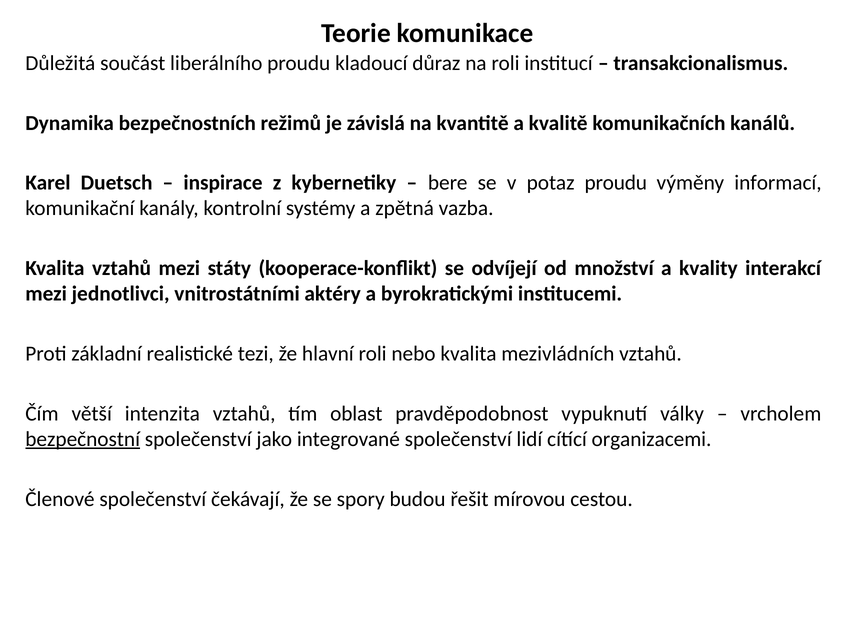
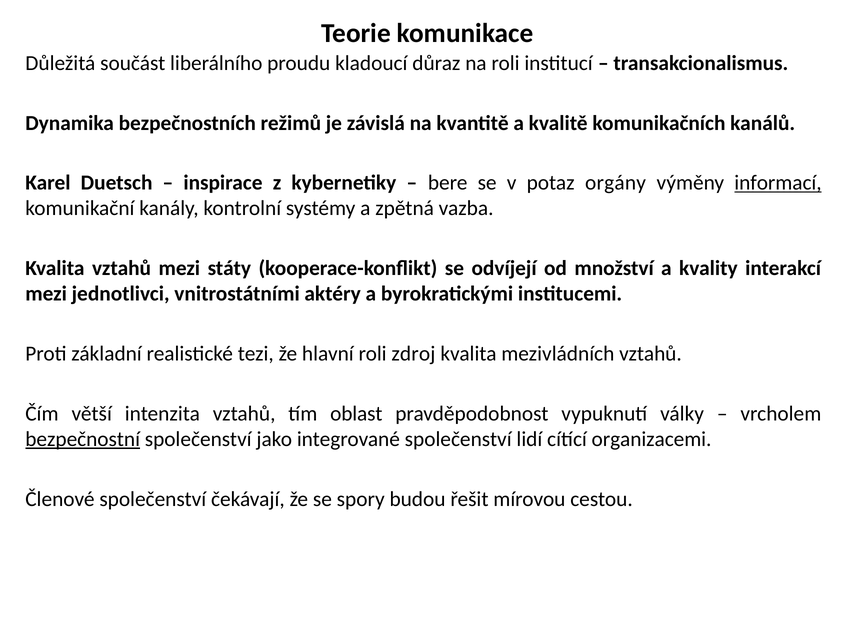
potaz proudu: proudu -> orgány (616, 183)
informací underline: none -> present (778, 183)
nebo: nebo -> zdroj (413, 353)
